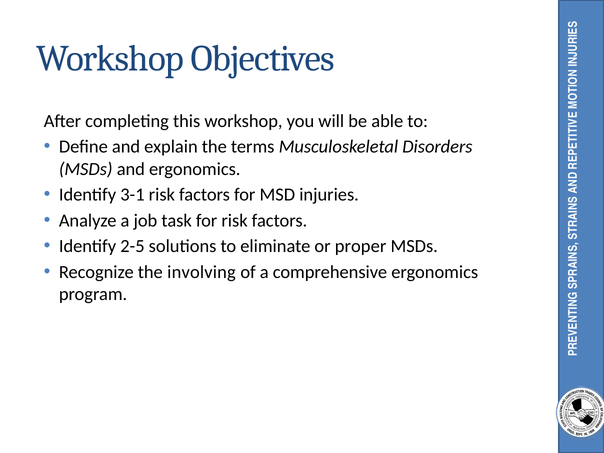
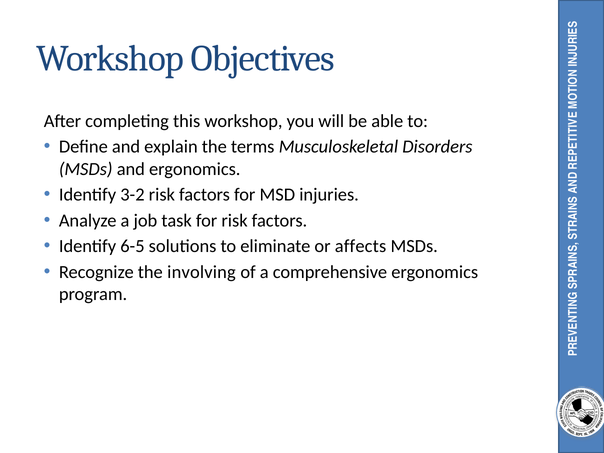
3-1: 3-1 -> 3-2 (132, 195)
2-5: 2-5 -> 6-5 (132, 246)
proper: proper -> affects (360, 246)
